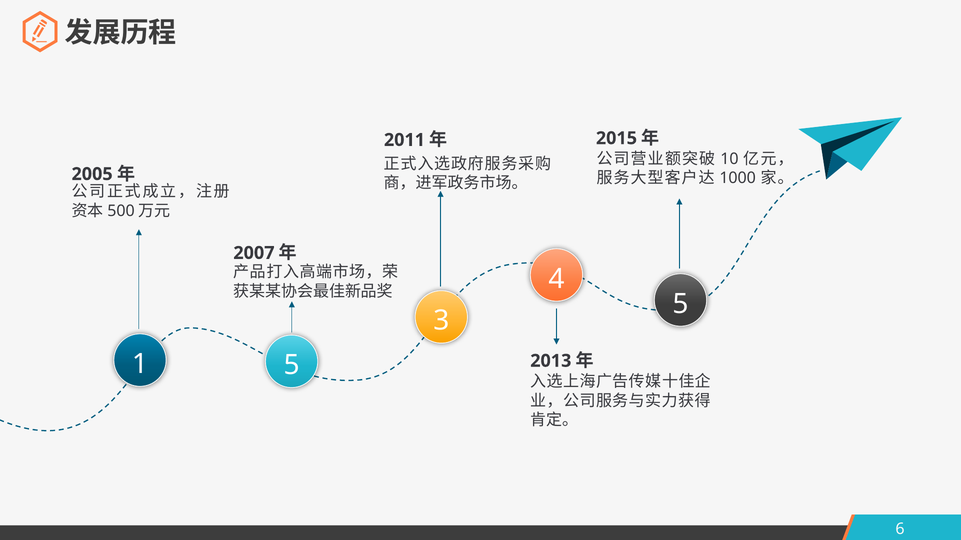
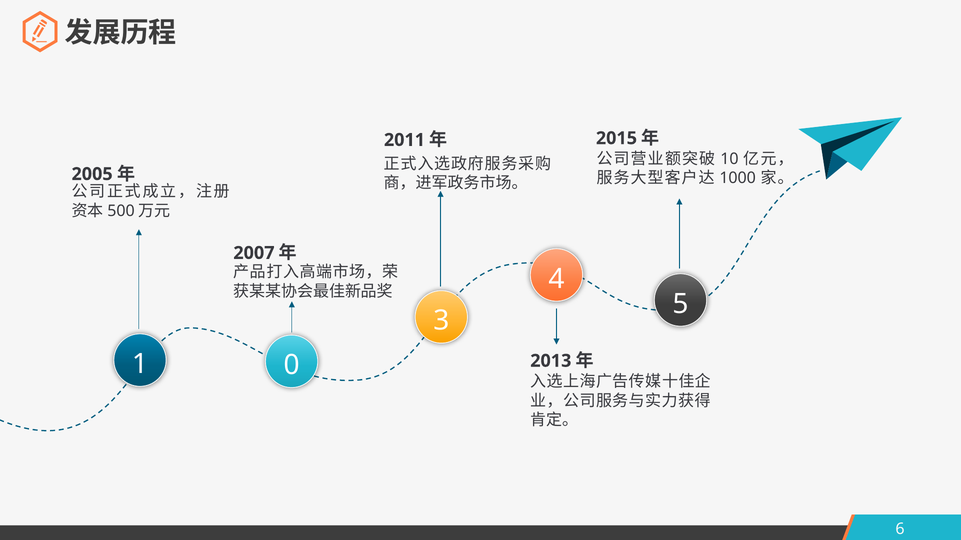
1 5: 5 -> 0 (292, 365)
